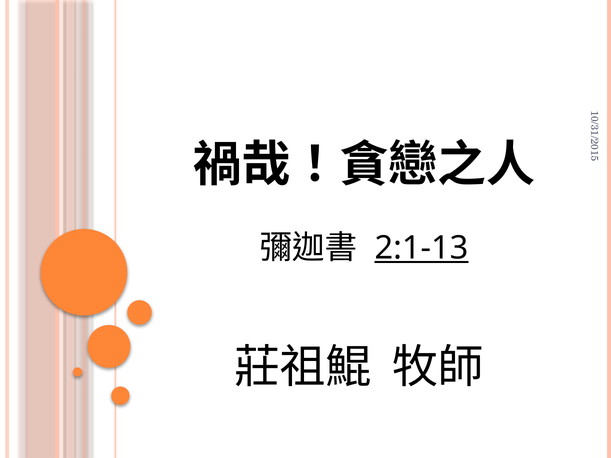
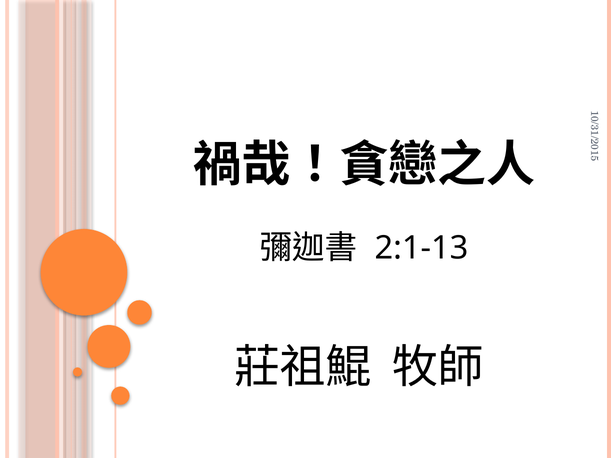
2:1-13 underline: present -> none (421, 248)
